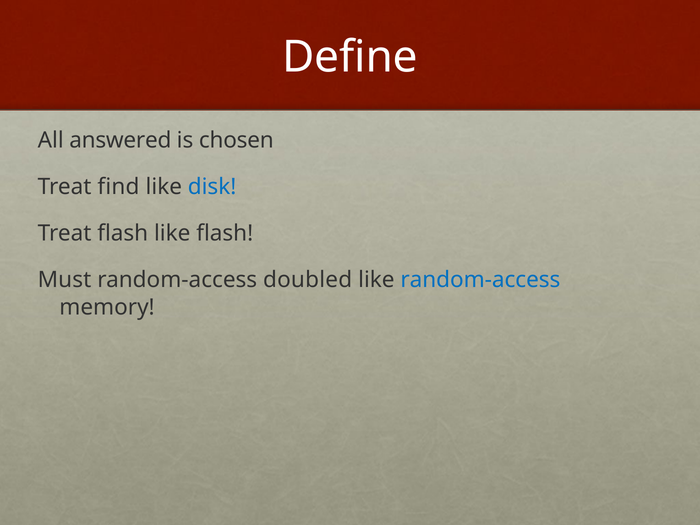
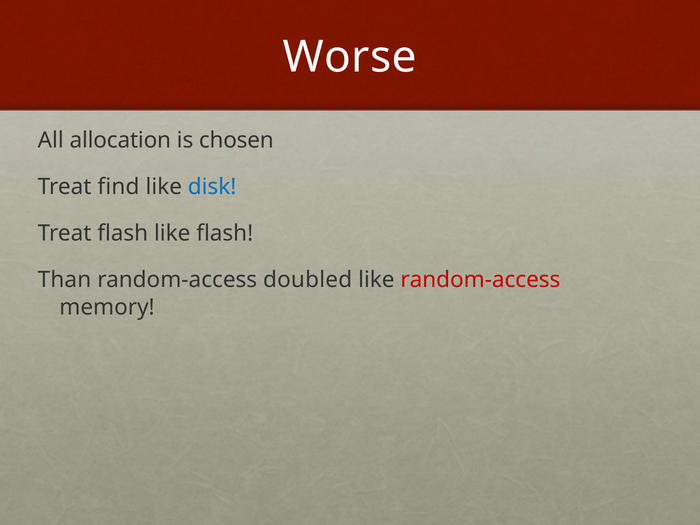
Define: Define -> Worse (350, 57)
answered: answered -> allocation (120, 141)
Must: Must -> Than (64, 280)
random-access colour: blue -> red (480, 280)
